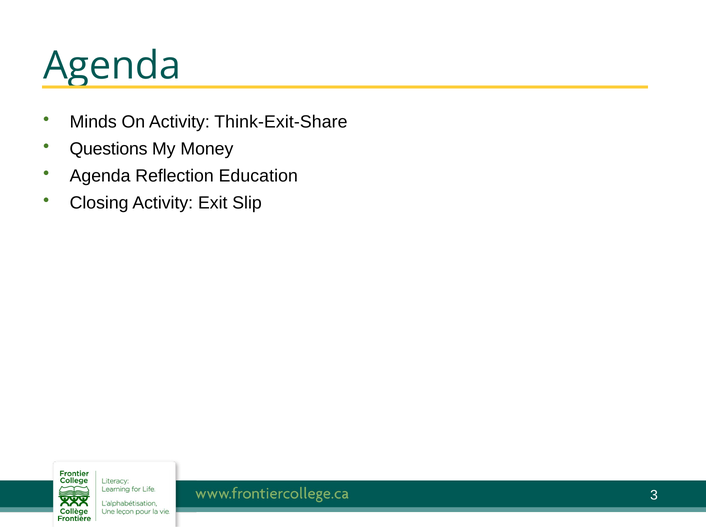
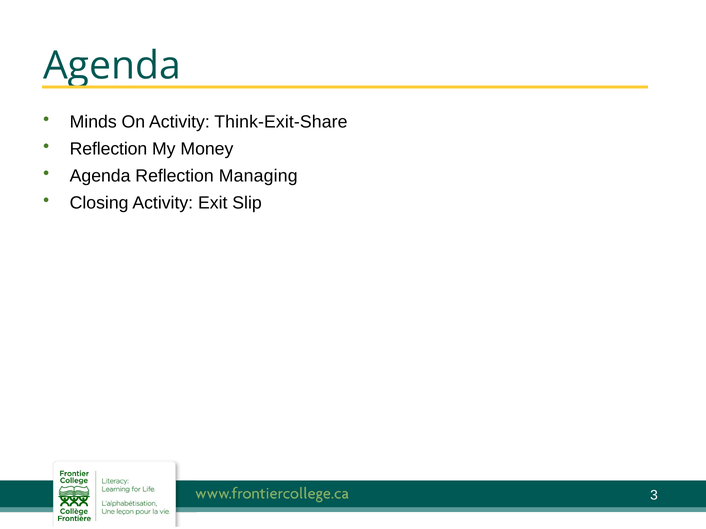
Questions: Questions -> Reflection (108, 149)
Education: Education -> Managing (258, 176)
